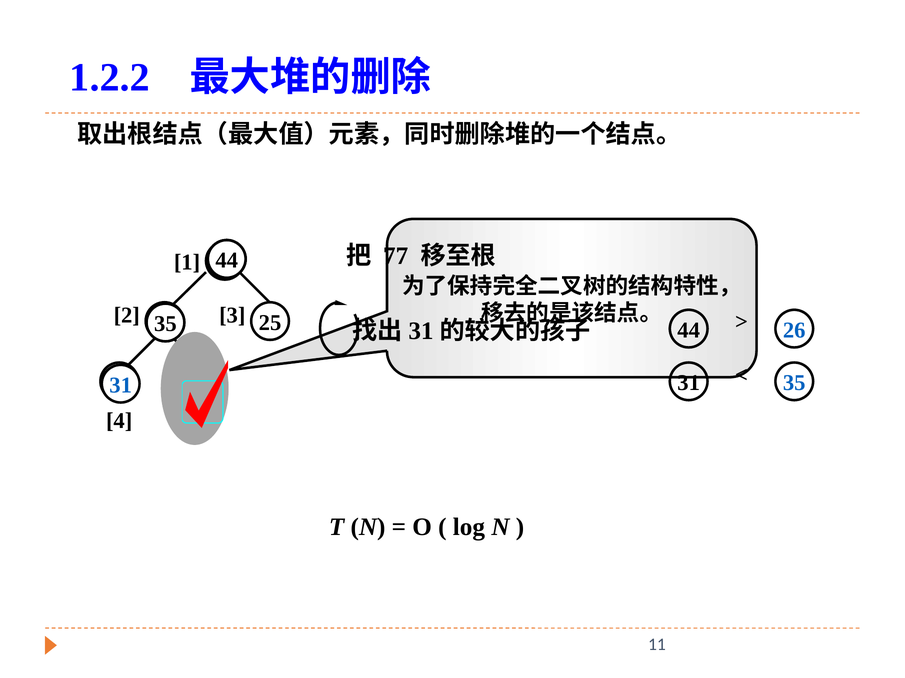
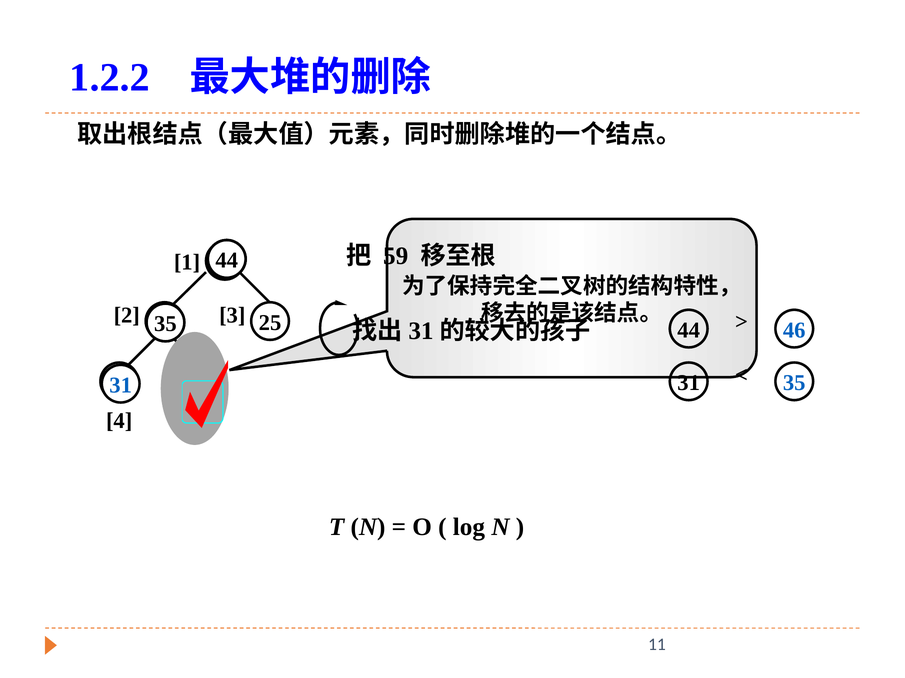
77: 77 -> 59 (396, 256)
26: 26 -> 46 (794, 330)
